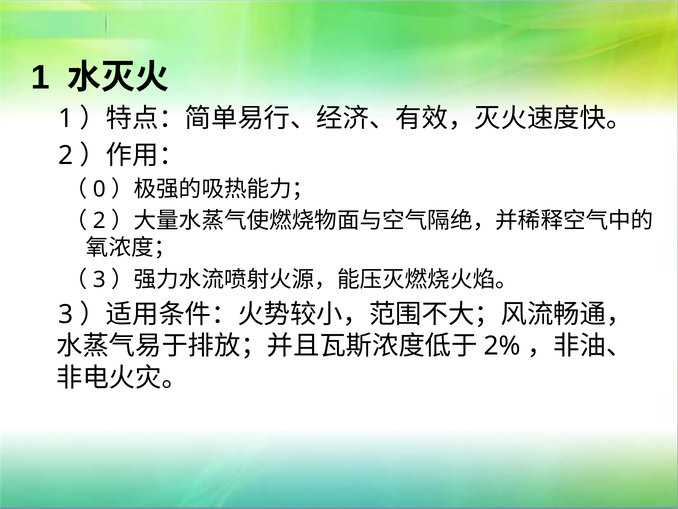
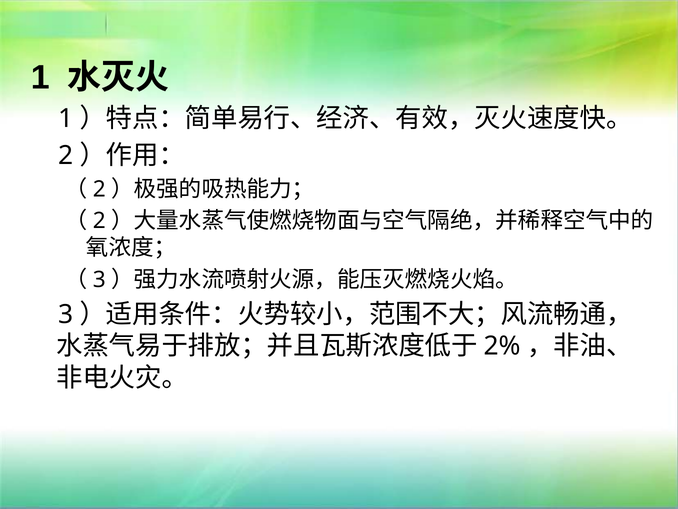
0: 0 -> 2 (99, 189)
